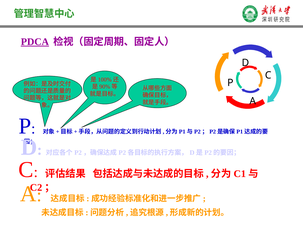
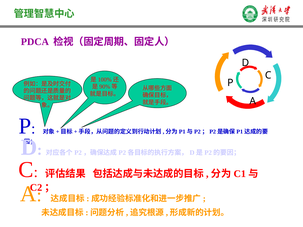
PDCA underline: present -> none (35, 42)
